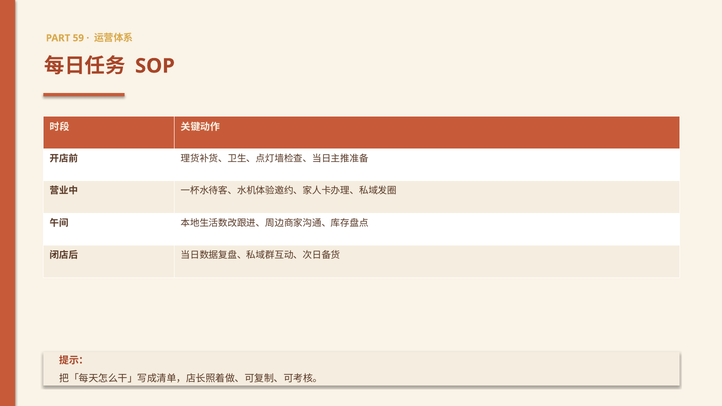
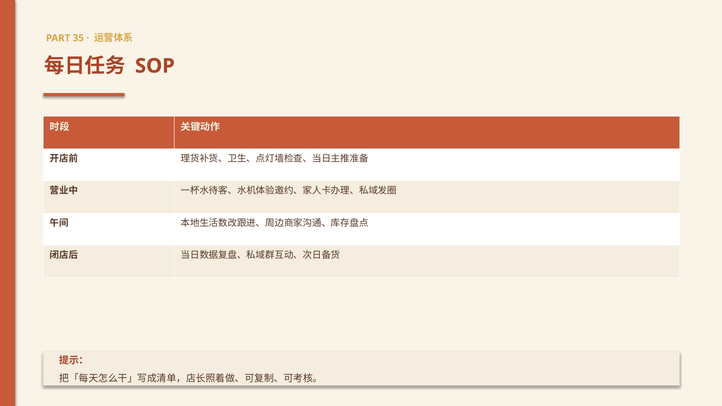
59: 59 -> 35 (78, 38)
